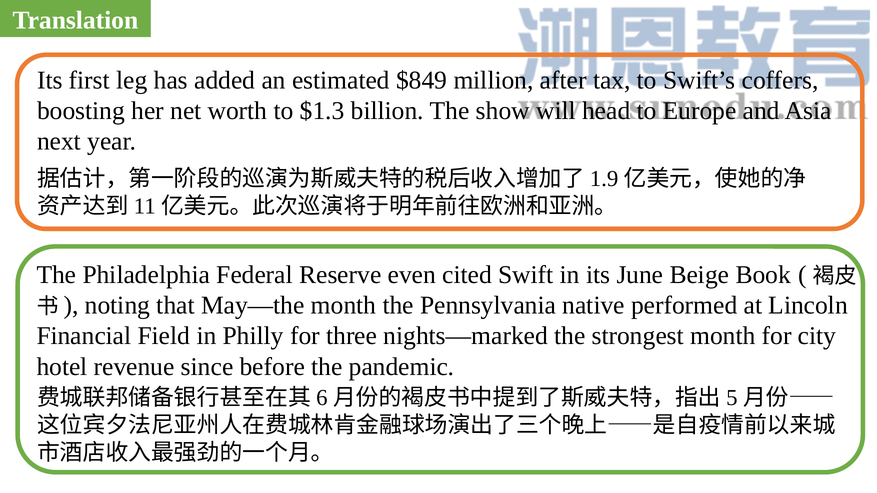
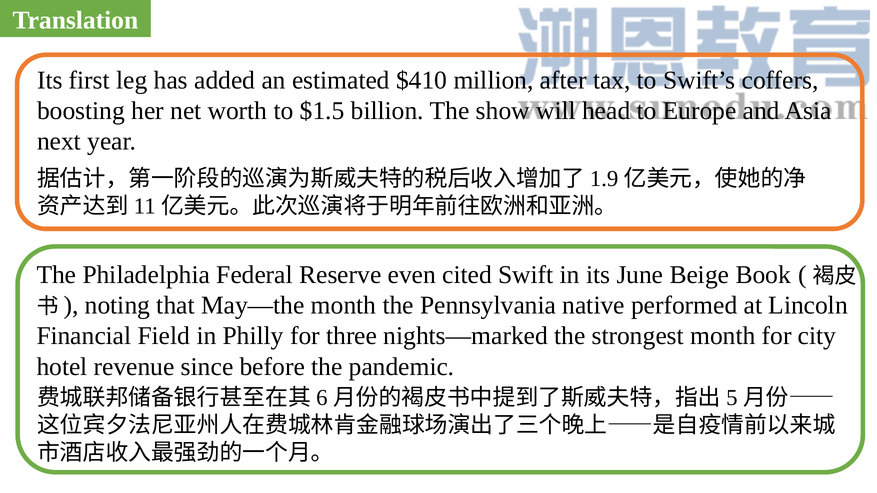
$849: $849 -> $410 (422, 80)
$1.3: $1.3 -> $1.5 (322, 111)
